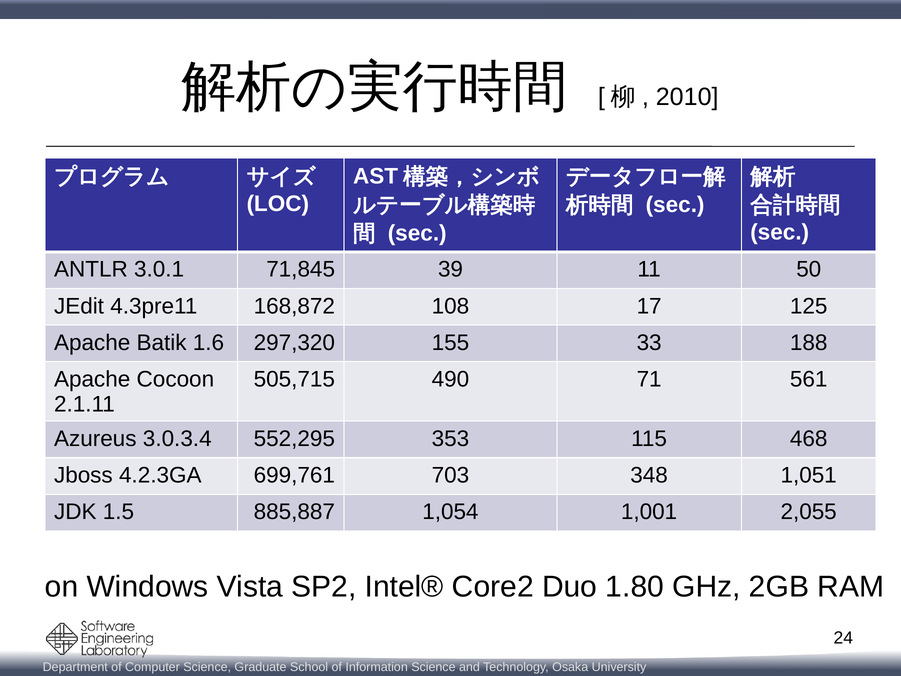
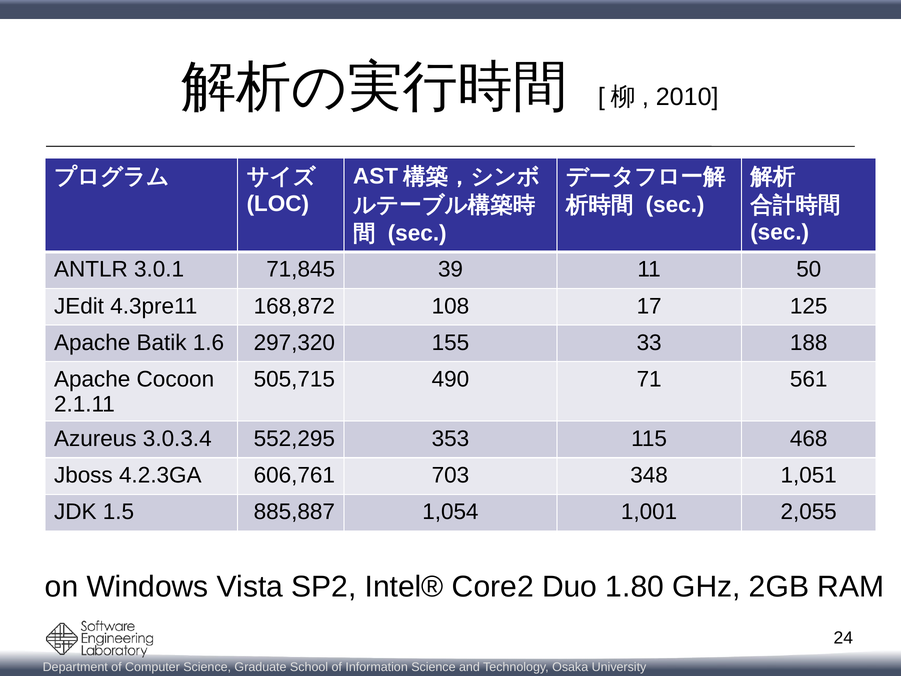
699,761: 699,761 -> 606,761 (294, 475)
